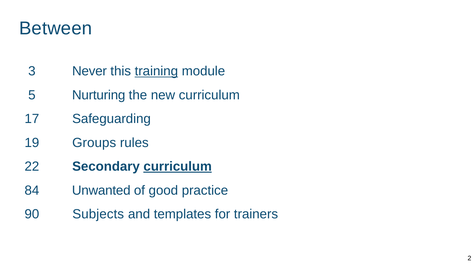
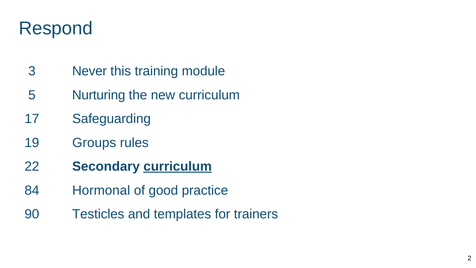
Between: Between -> Respond (56, 28)
training underline: present -> none (156, 71)
Unwanted: Unwanted -> Hormonal (101, 190)
Subjects: Subjects -> Testicles (98, 214)
